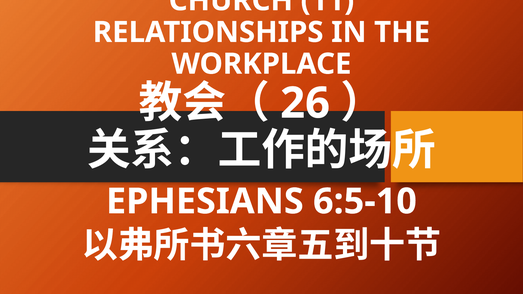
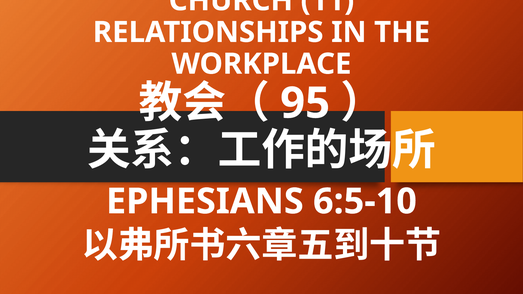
26: 26 -> 95 (305, 103)
